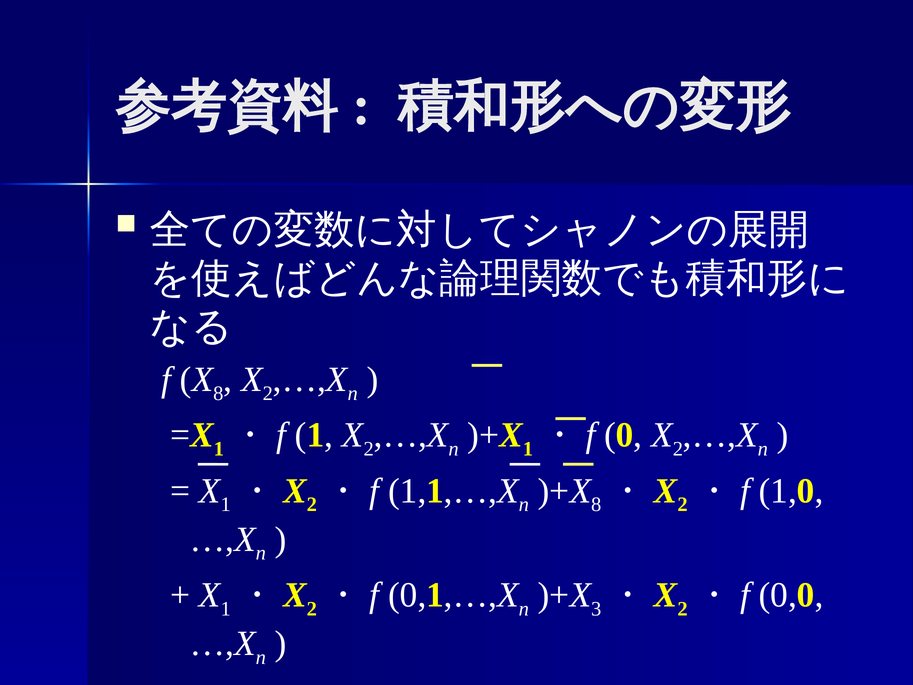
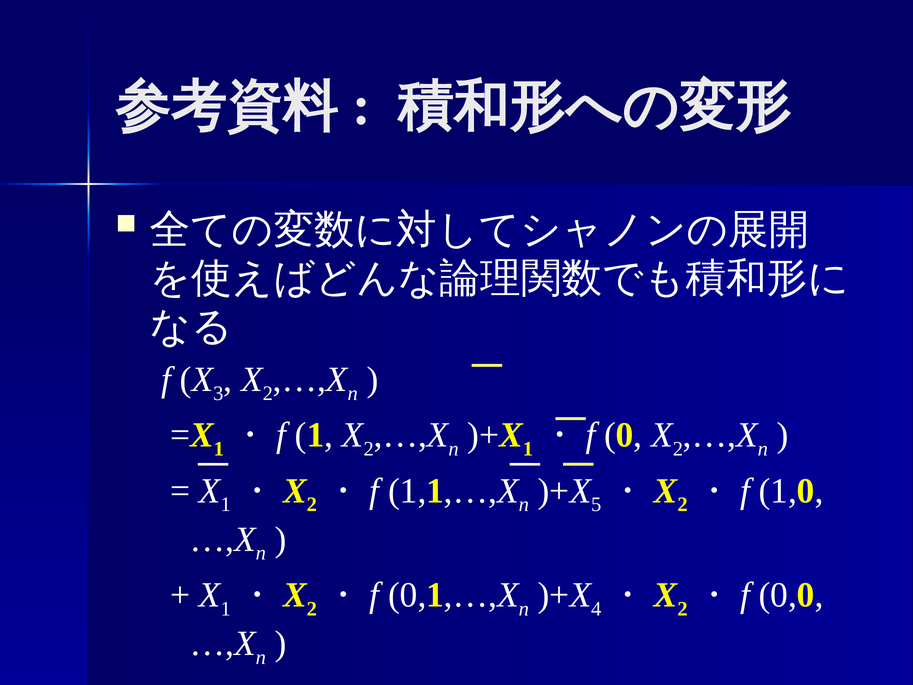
8: 8 -> 3 (218, 393)
8: 8 -> 5 (596, 504)
3: 3 -> 4 (596, 609)
